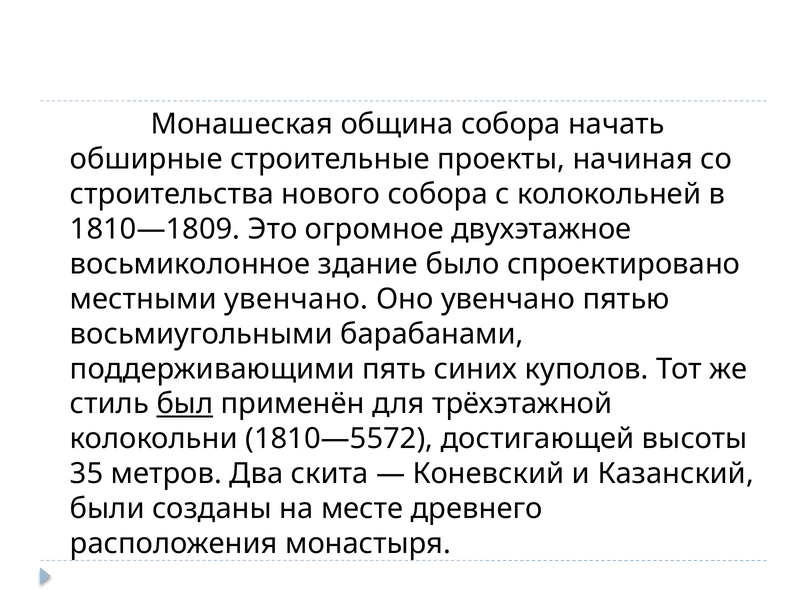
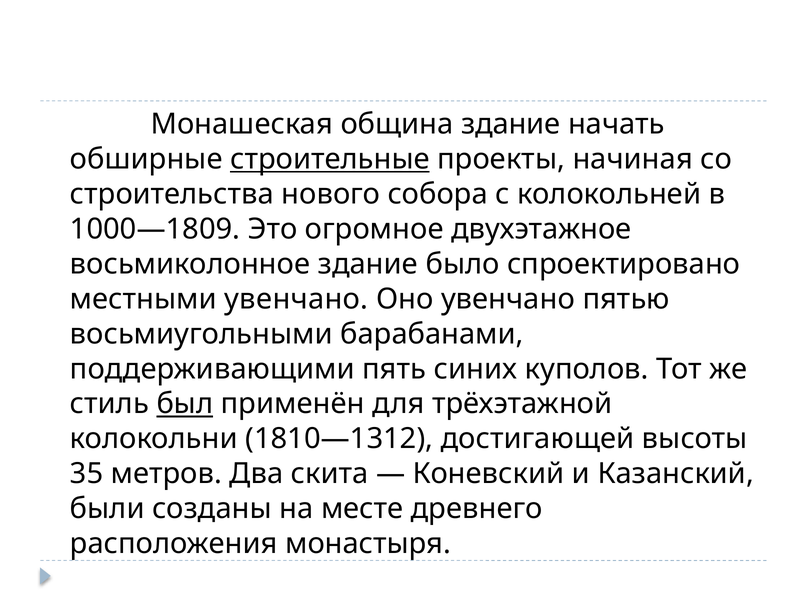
община собора: собора -> здание (511, 124)
строительные underline: none -> present (330, 159)
1810—1809: 1810—1809 -> 1000—1809 (155, 229)
1810—5572: 1810—5572 -> 1810—1312 (339, 439)
